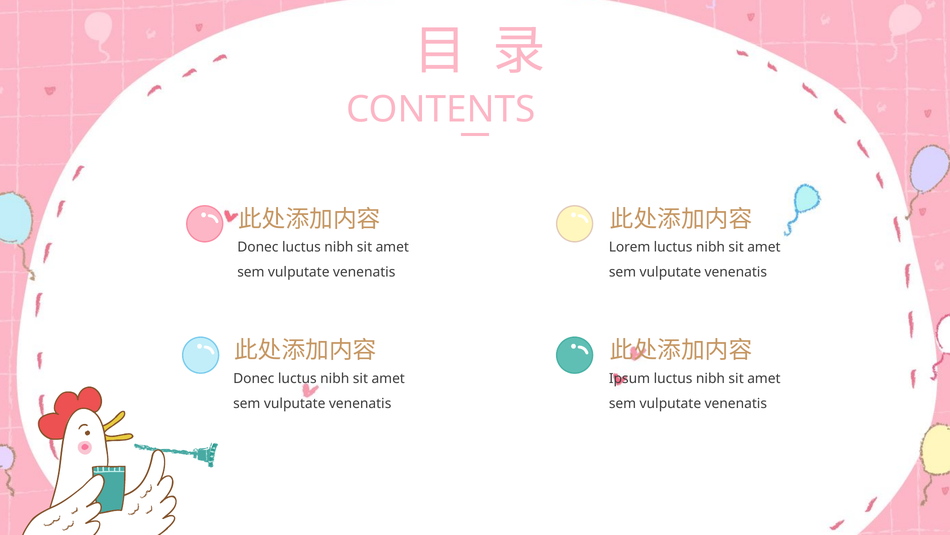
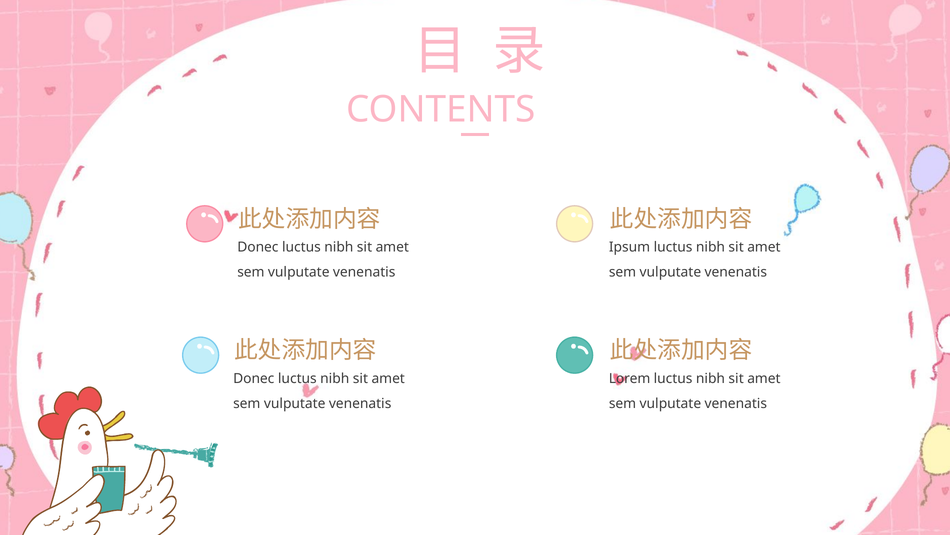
Lorem: Lorem -> Ipsum (630, 247)
Ipsum: Ipsum -> Lorem (630, 378)
